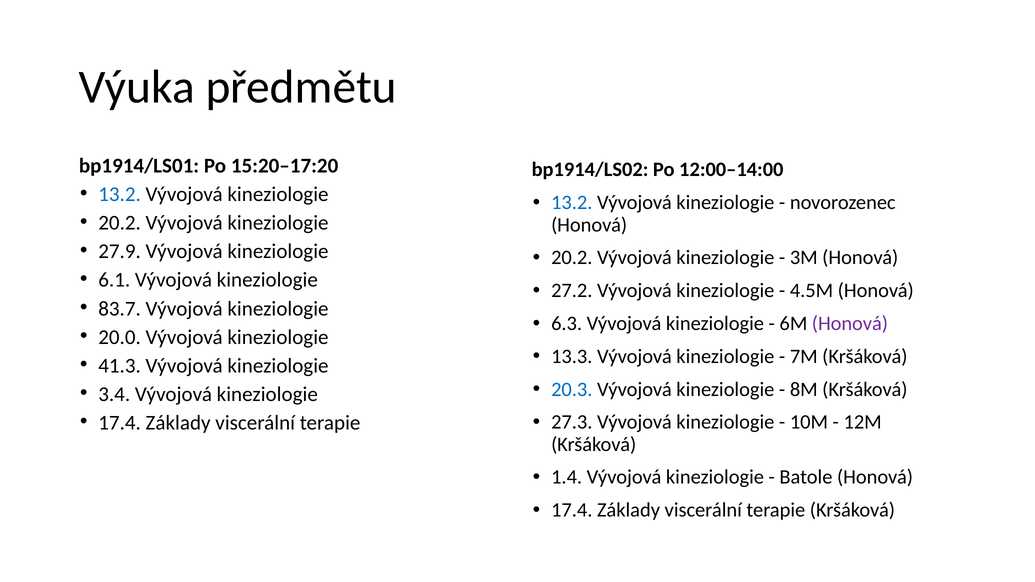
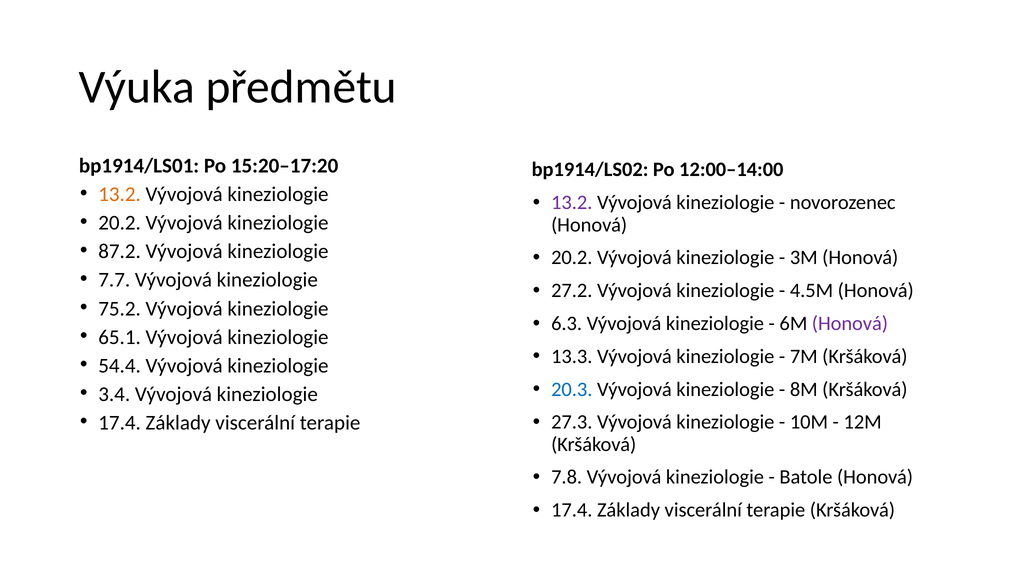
13.2 colour: blue -> orange (120, 195)
13.2 colour: blue -> purple (572, 203)
27.9: 27.9 -> 87.2 (120, 252)
6.1: 6.1 -> 7.7 (114, 280)
83.7: 83.7 -> 75.2 (120, 309)
20.0: 20.0 -> 65.1 (120, 337)
41.3: 41.3 -> 54.4 (120, 366)
1.4: 1.4 -> 7.8 (567, 477)
